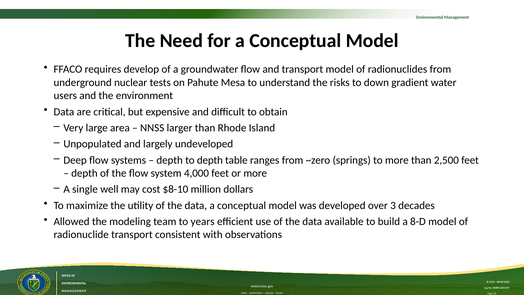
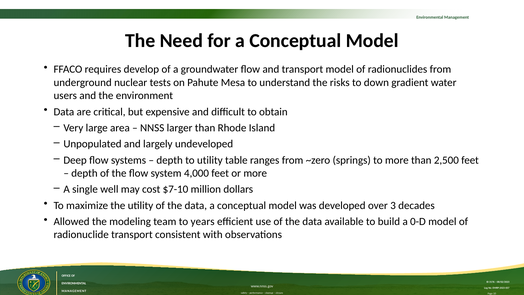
to depth: depth -> utility (210, 160)
$8-10: $8-10 -> $7-10 (175, 189)
8-D: 8-D -> 0-D (418, 221)
